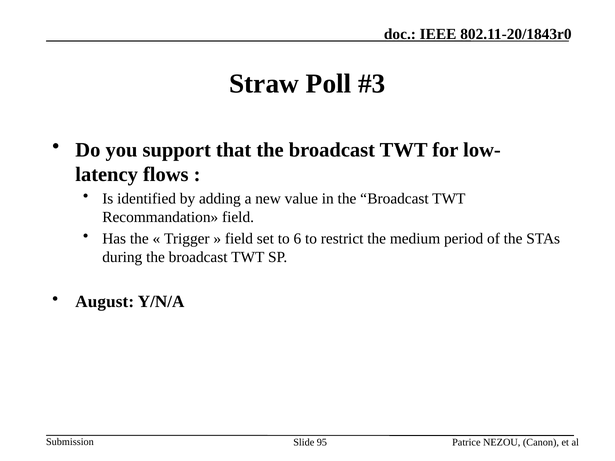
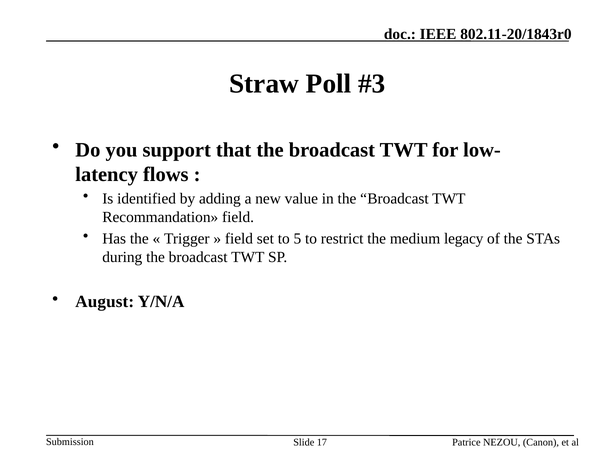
6: 6 -> 5 (297, 239)
period: period -> legacy (464, 239)
95: 95 -> 17 (322, 442)
